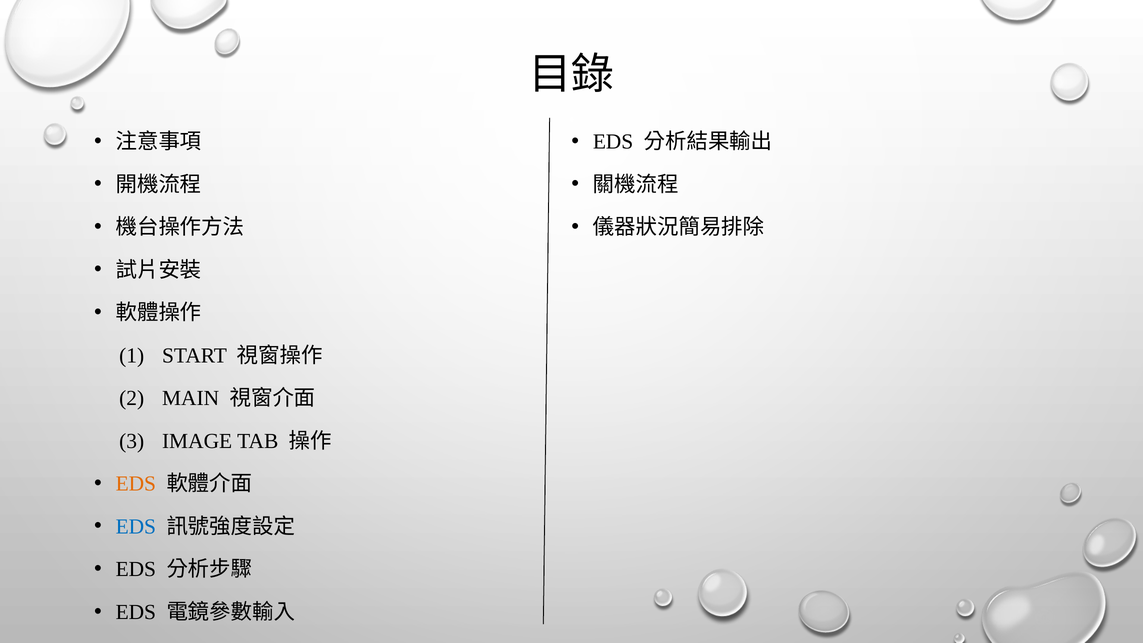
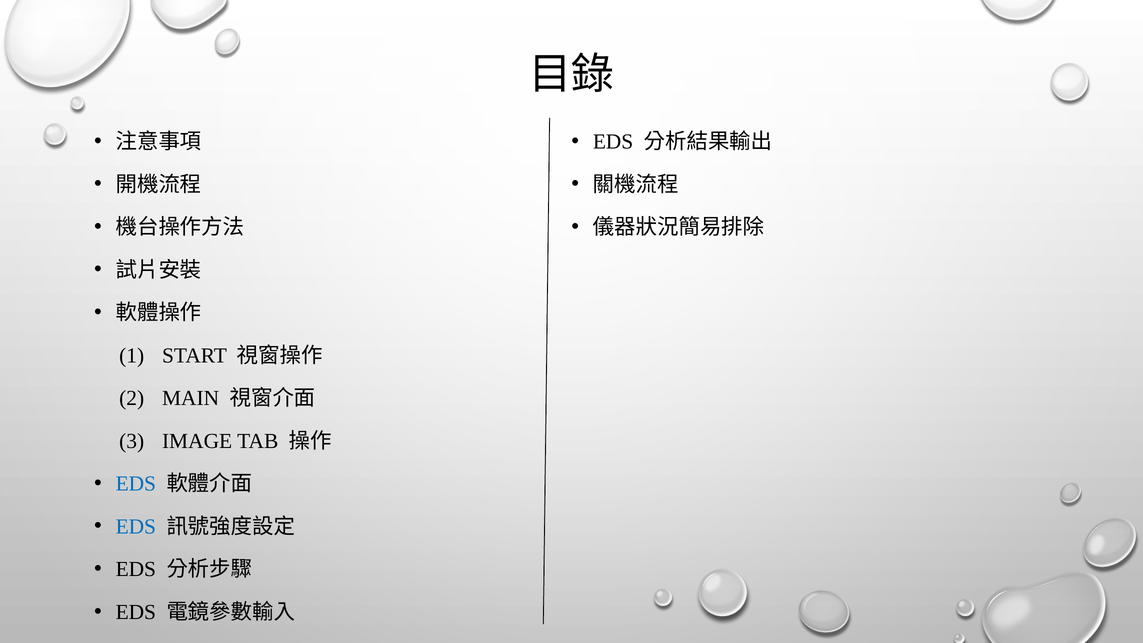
EDS colour: orange -> blue (136, 484)
